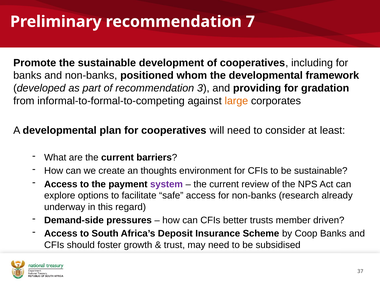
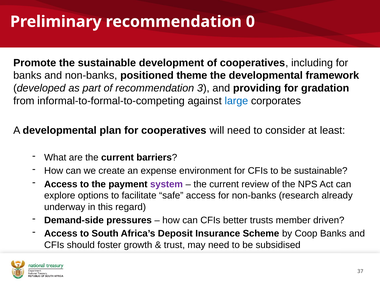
7: 7 -> 0 (250, 22)
whom: whom -> theme (192, 75)
large colour: orange -> blue (236, 101)
thoughts: thoughts -> expense (159, 171)
